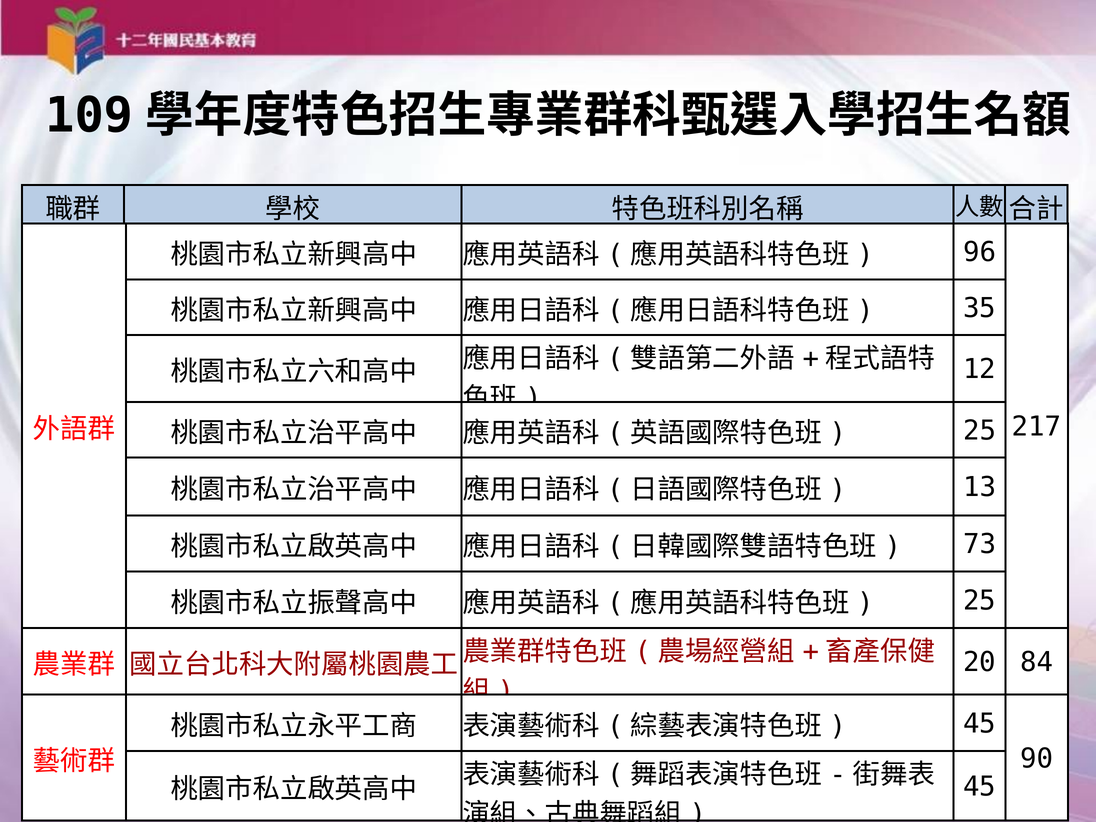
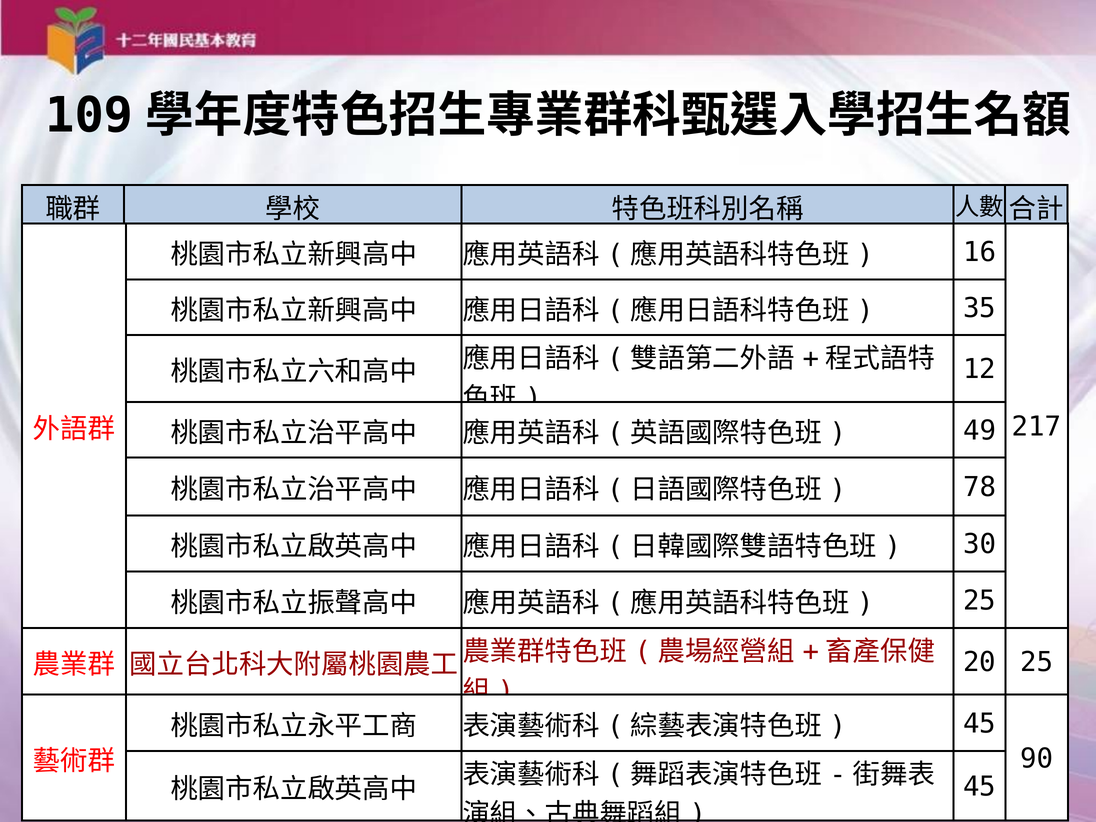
96: 96 -> 16 (980, 252)
25: 25 -> 49 (980, 431)
13: 13 -> 78 (980, 487)
73: 73 -> 30 (980, 544)
20 84: 84 -> 25 (1037, 662)
